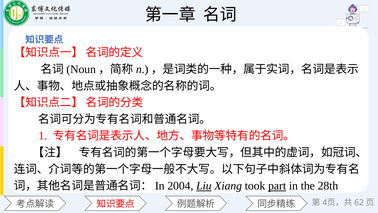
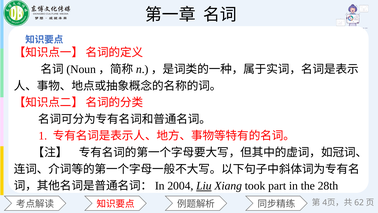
part underline: present -> none (277, 186)
